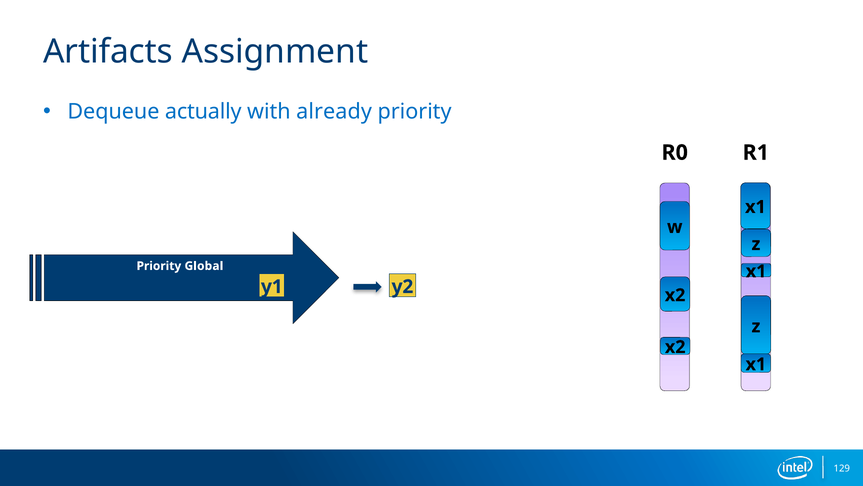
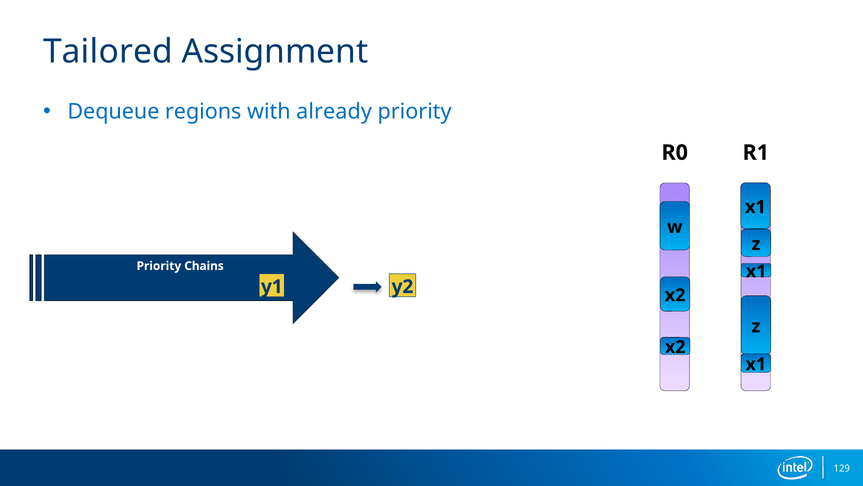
Artifacts: Artifacts -> Tailored (108, 51)
actually: actually -> regions (203, 112)
Global: Global -> Chains (204, 266)
